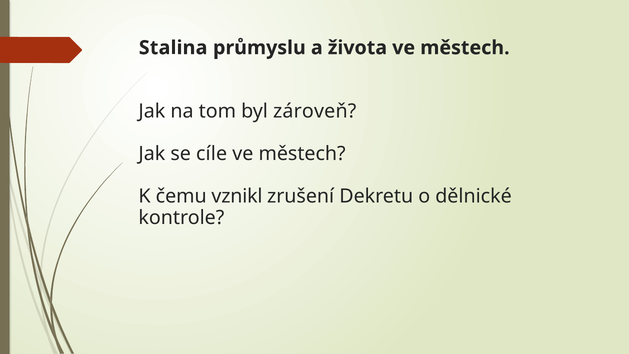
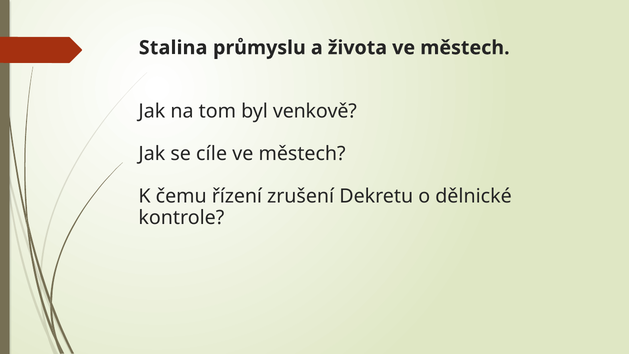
zároveň: zároveň -> venkově (315, 111)
vznikl: vznikl -> řízení (237, 196)
